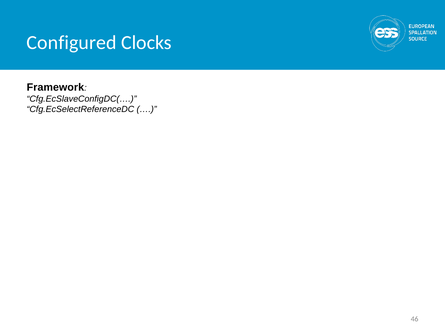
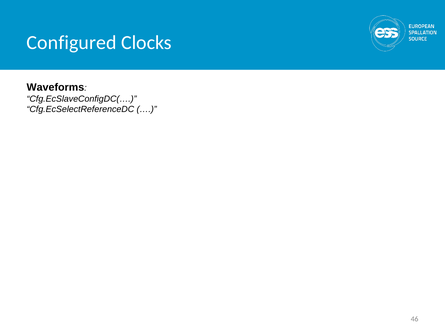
Framework: Framework -> Waveforms (55, 87)
